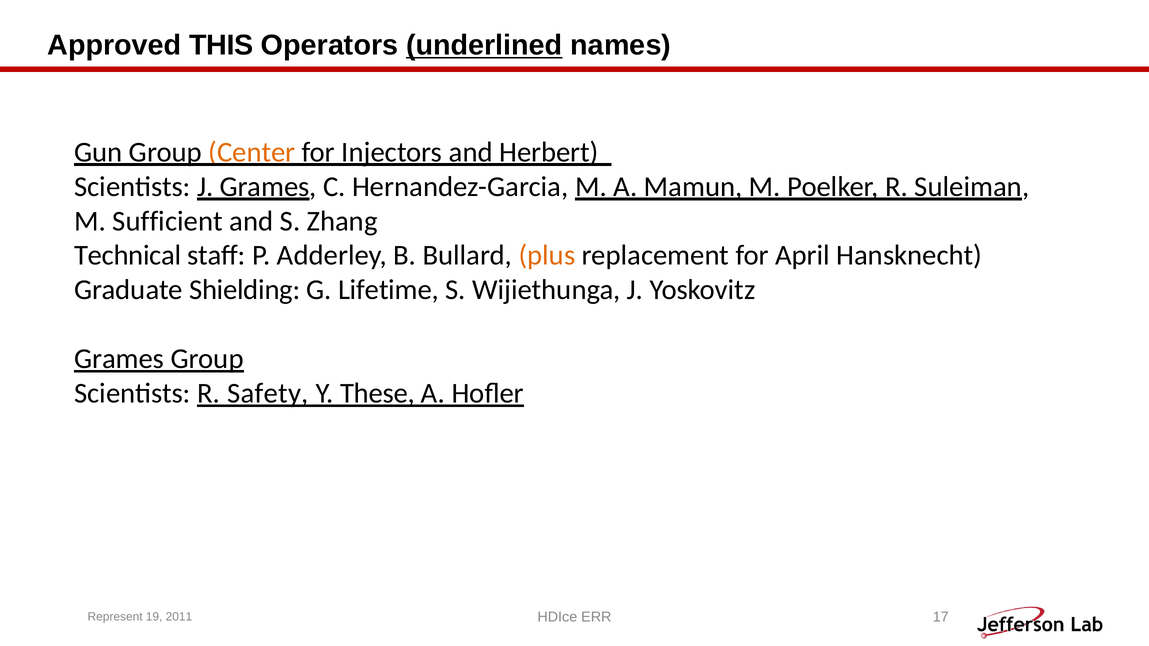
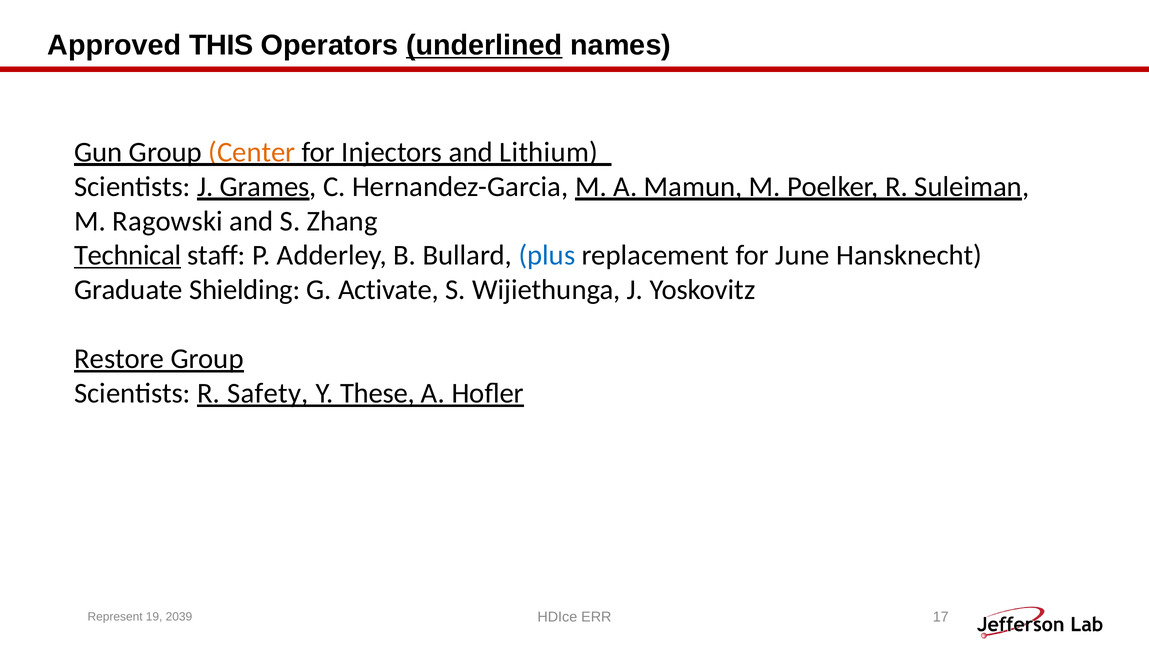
Herbert: Herbert -> Lithium (549, 152)
Sufficient: Sufficient -> Ragowski (168, 221)
Technical underline: none -> present (128, 256)
plus colour: orange -> blue (547, 256)
April: April -> June (802, 256)
Lifetime: Lifetime -> Activate (388, 290)
Grames: Grames -> Restore (119, 359)
2011: 2011 -> 2039 (179, 617)
